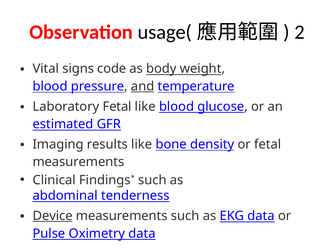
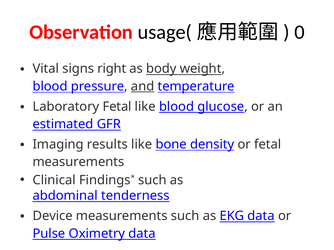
2: 2 -> 0 (299, 32)
code: code -> right (112, 69)
Device underline: present -> none (53, 216)
